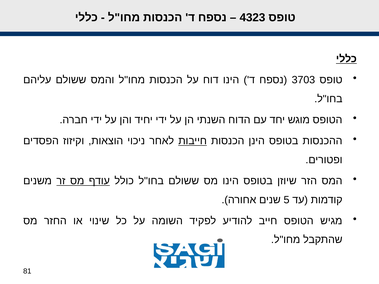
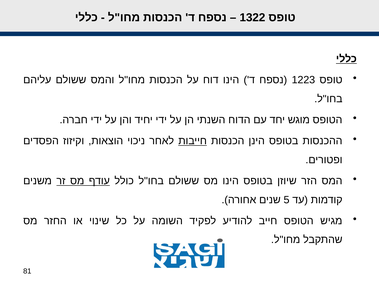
4323: 4323 -> 1322 (252, 18)
3703: 3703 -> 1223 (303, 80)
